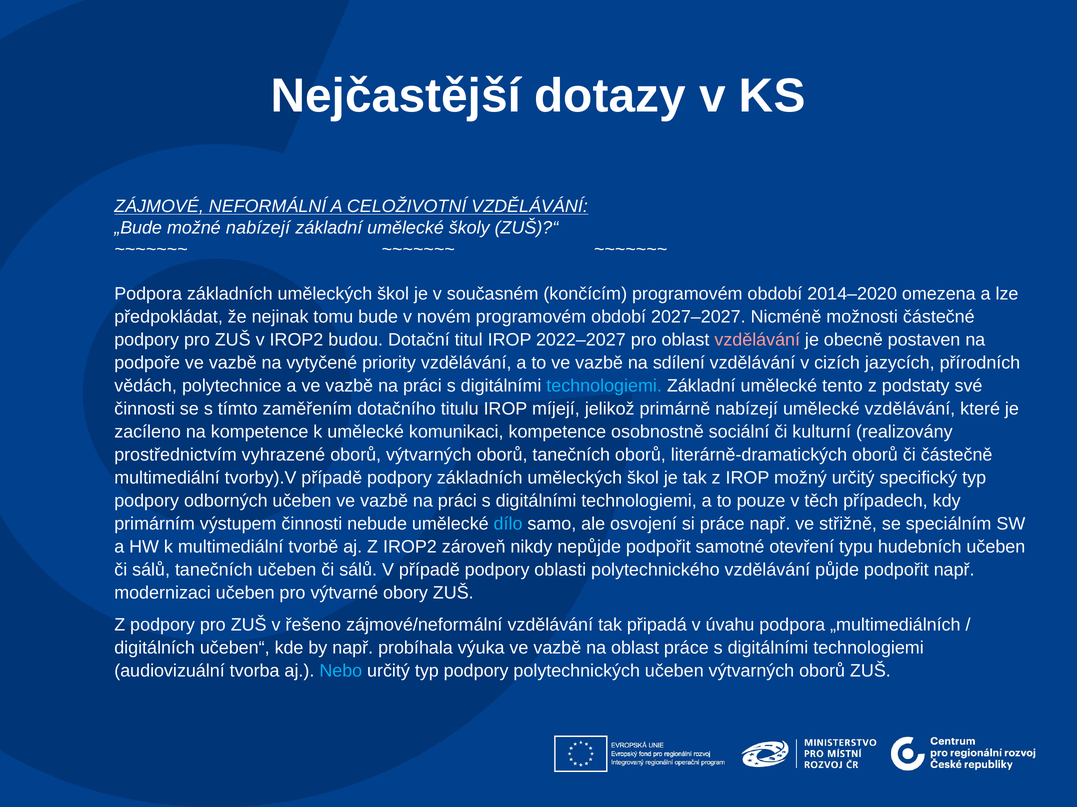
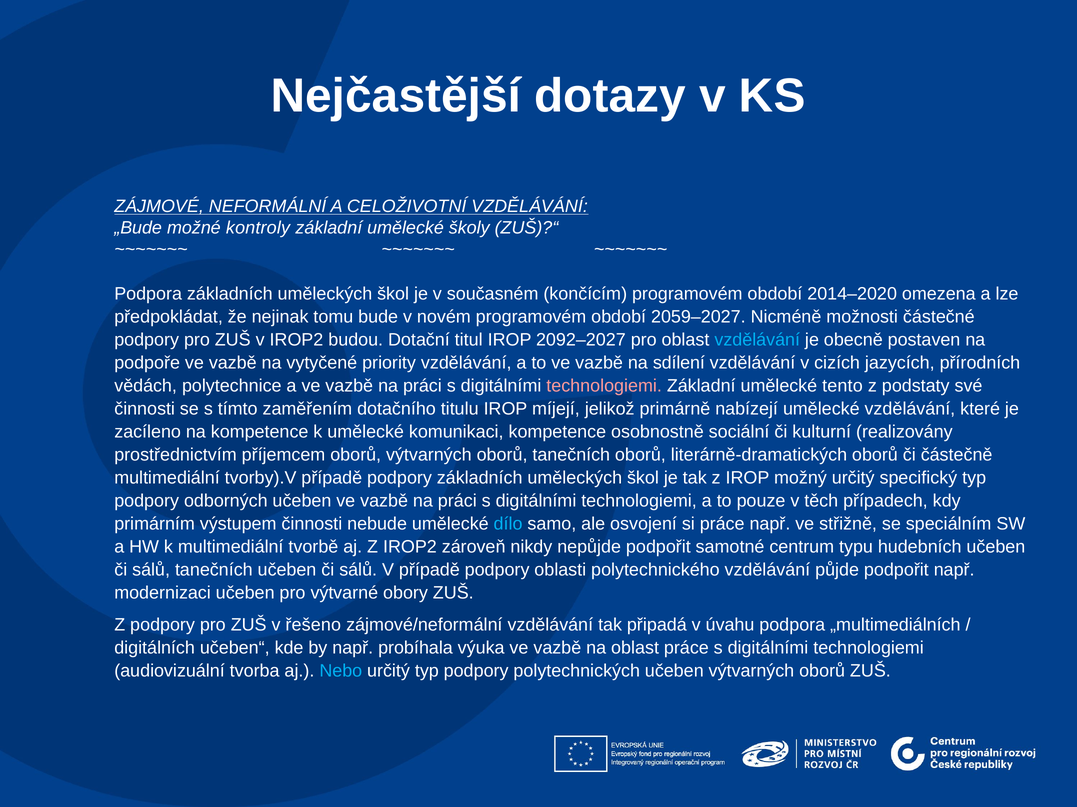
možné nabízejí: nabízejí -> kontroly (258, 228)
2027–2027: 2027–2027 -> 2059–2027 (698, 317)
2022–2027: 2022–2027 -> 2092–2027 (581, 340)
vzdělávání colour: pink -> light blue (757, 340)
technologiemi colour: light blue -> pink (604, 386)
vyhrazené: vyhrazené -> příjemcem (284, 455)
otevření: otevření -> centrum (802, 548)
